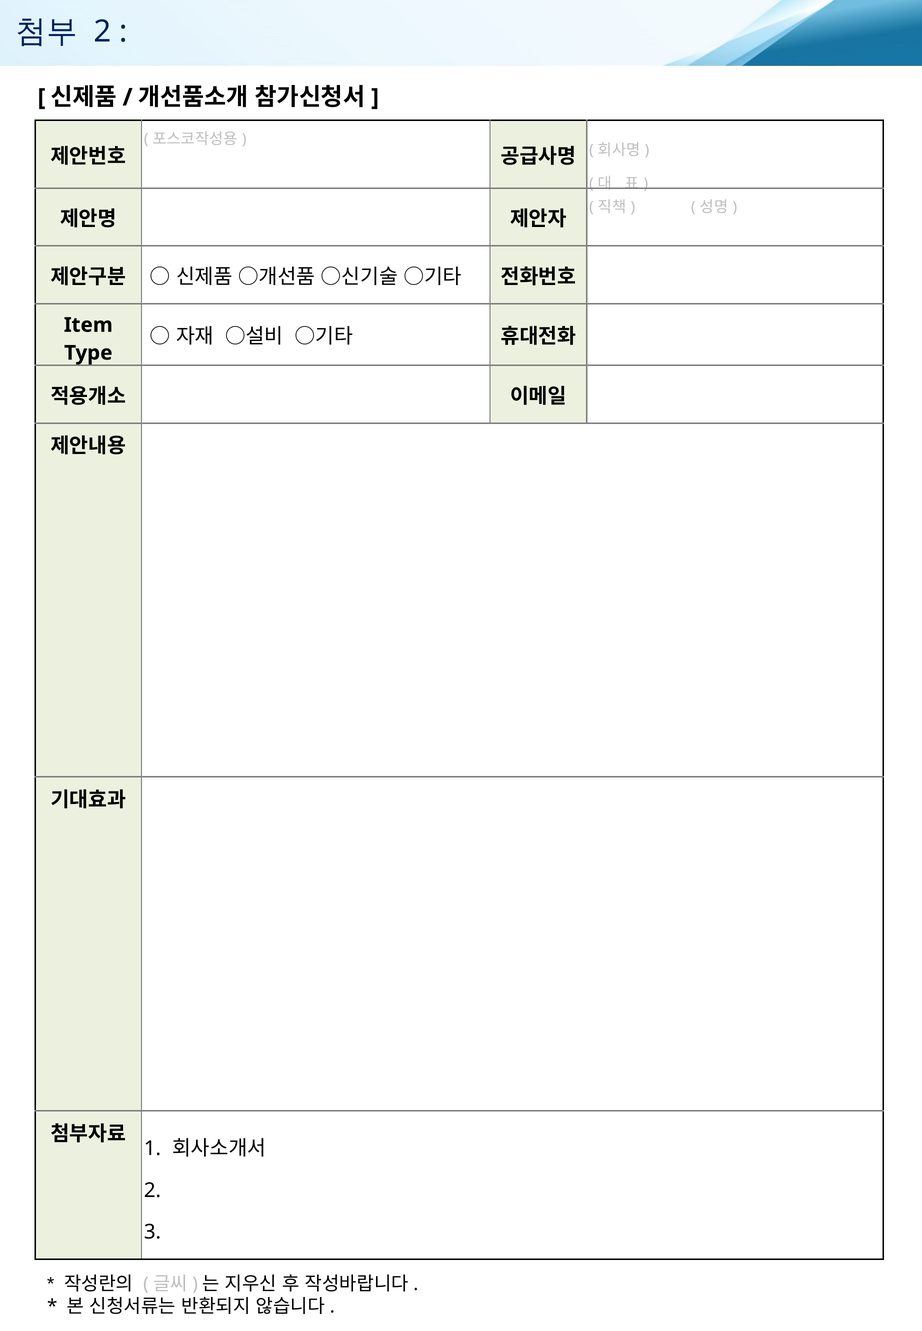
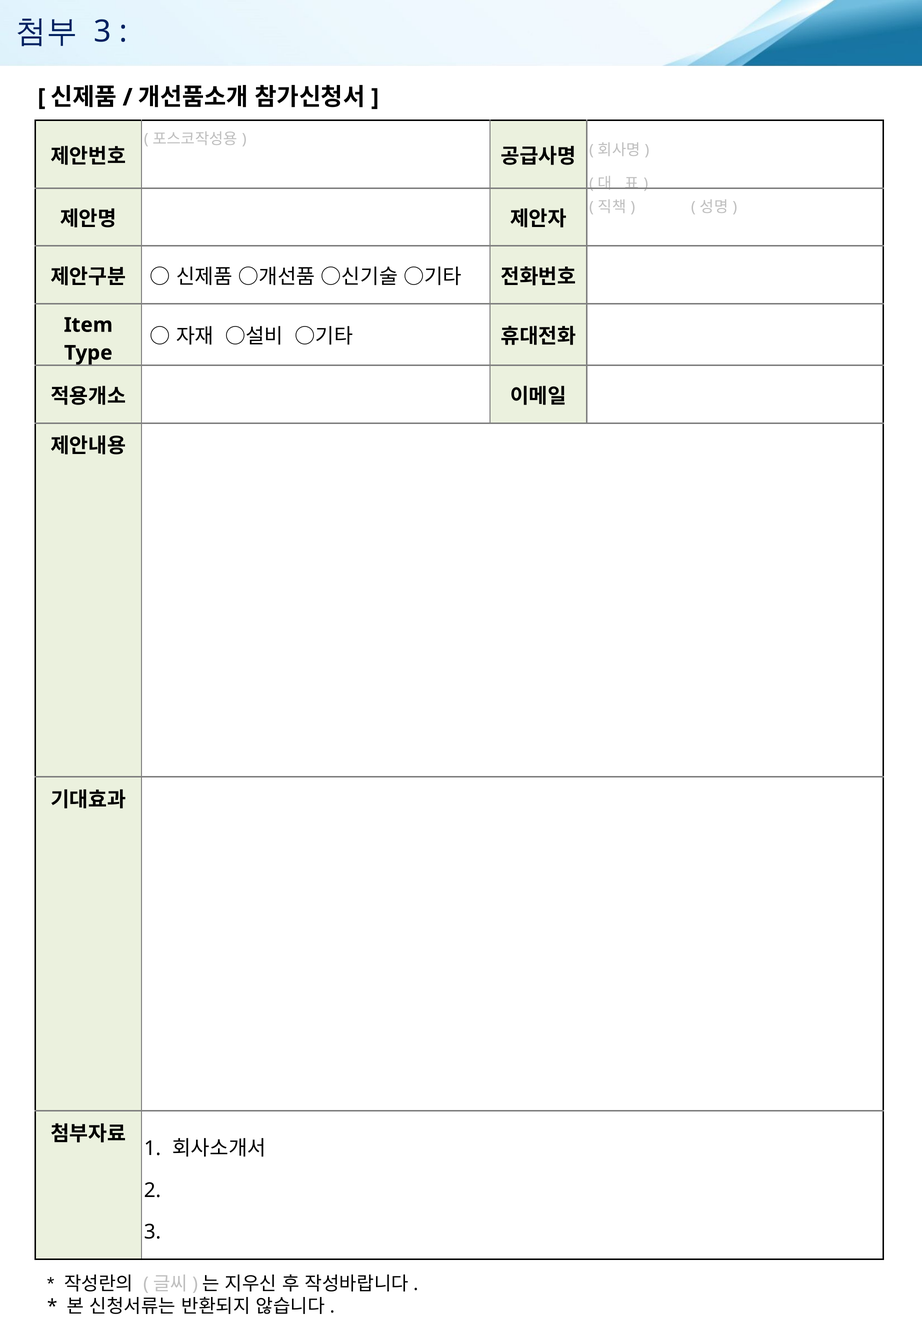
2: 2 -> 3 (103, 32)
